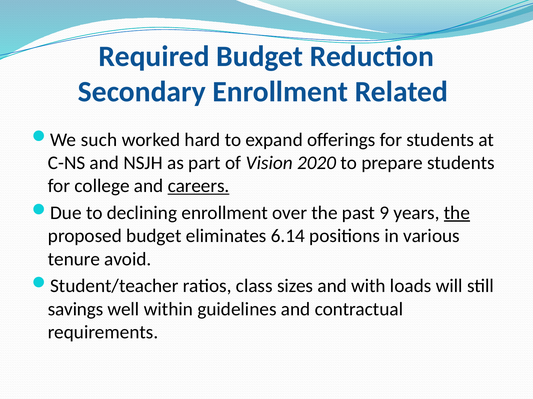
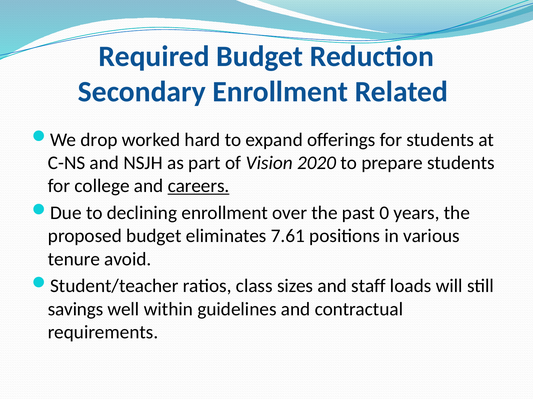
such: such -> drop (99, 140)
9: 9 -> 0 (384, 213)
the underline: present -> none (457, 213)
6.14: 6.14 -> 7.61 (288, 236)
with: with -> staff (369, 286)
